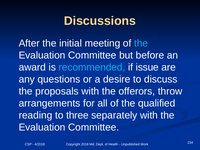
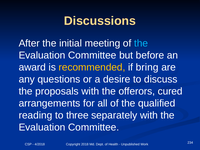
recommended colour: light blue -> yellow (92, 67)
issue: issue -> bring (147, 67)
throw: throw -> cured (170, 91)
